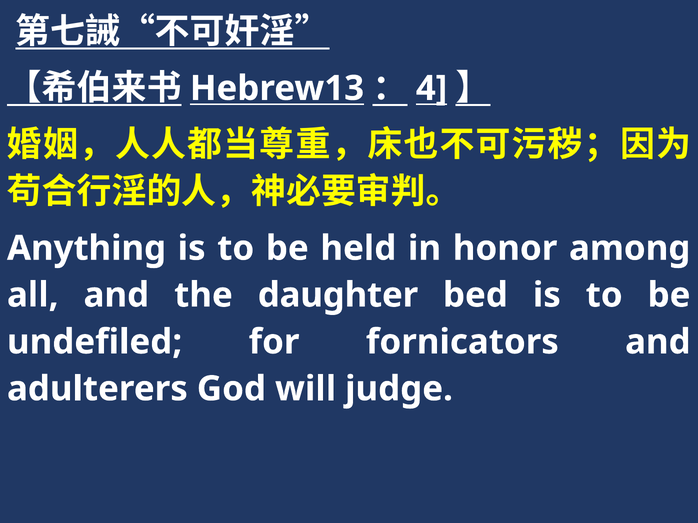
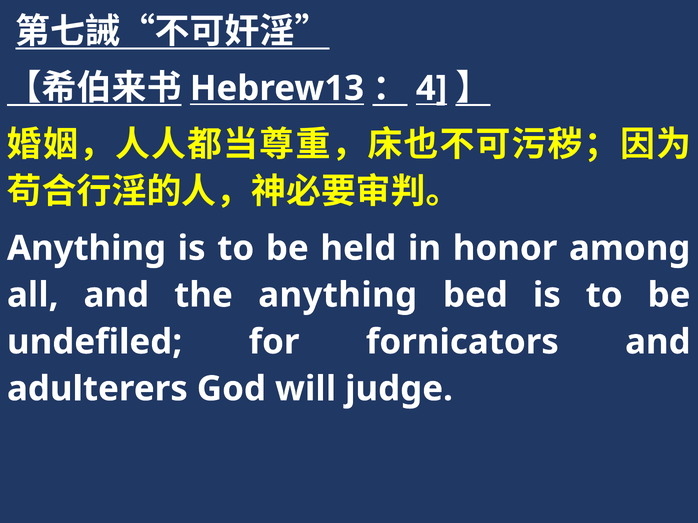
the daughter: daughter -> anything (338, 295)
